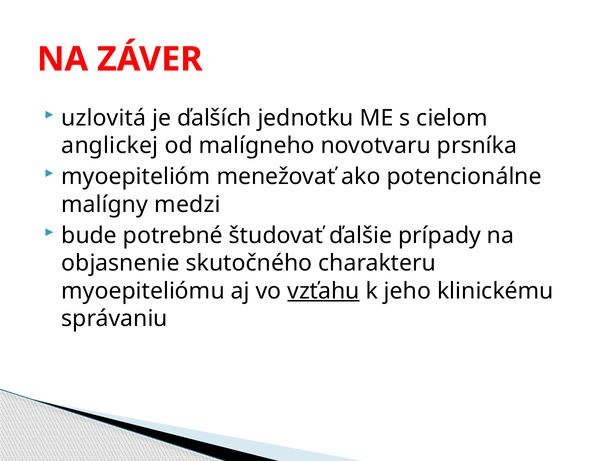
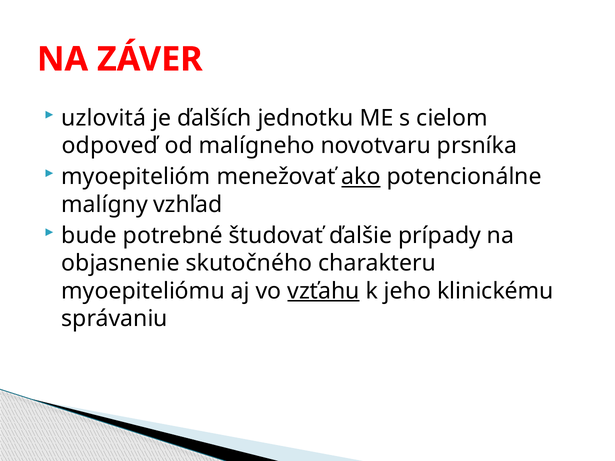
anglickej: anglickej -> odpoveď (110, 146)
ako underline: none -> present (361, 177)
medzi: medzi -> vzhľad (188, 205)
